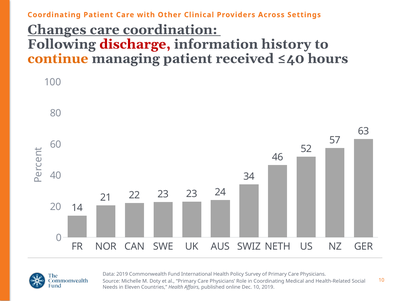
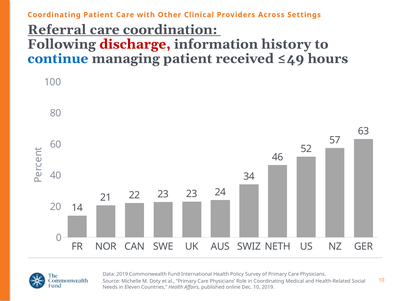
Changes: Changes -> Referral (57, 30)
continue colour: orange -> blue (58, 59)
≤40: ≤40 -> ≤49 (291, 59)
